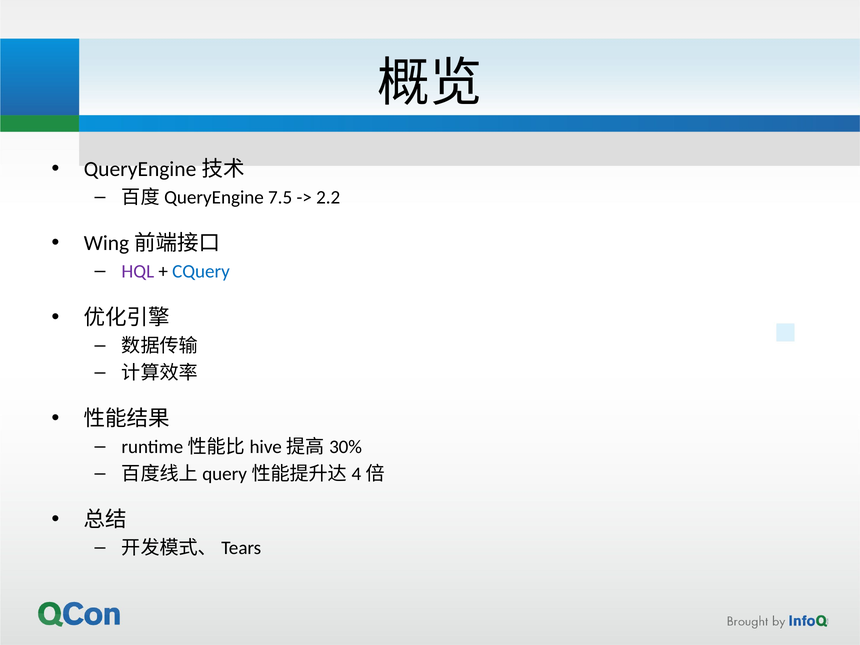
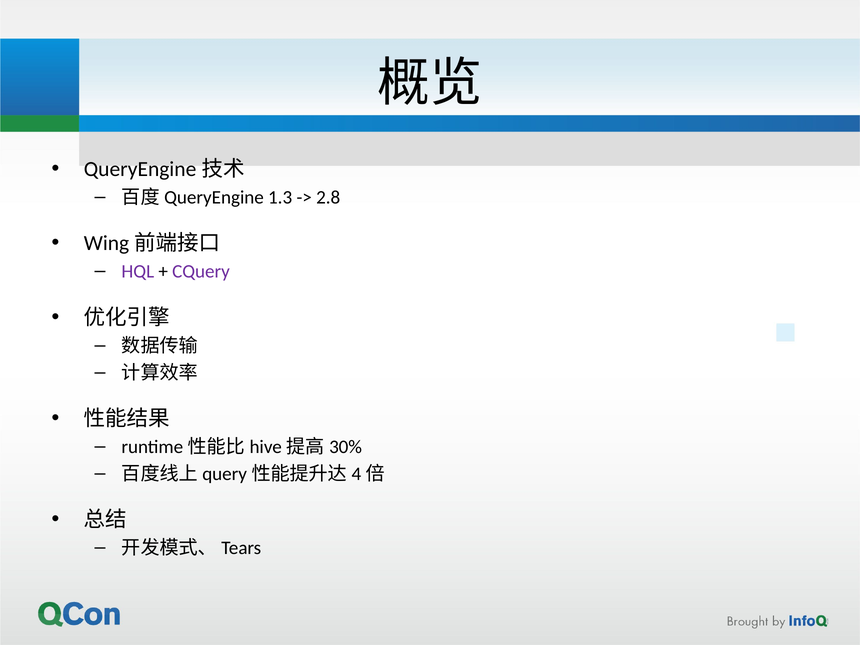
7.5: 7.5 -> 1.3 (280, 197)
2.2: 2.2 -> 2.8 (328, 197)
CQuery colour: blue -> purple (201, 272)
